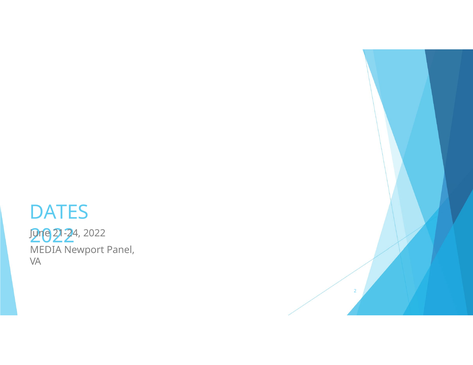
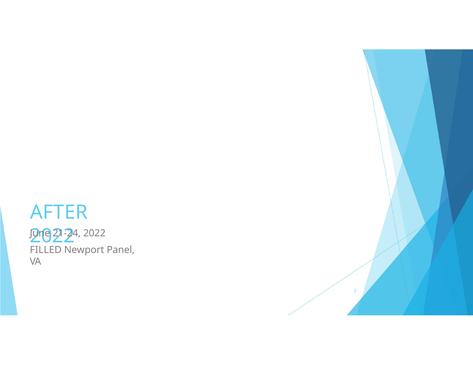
DATES: DATES -> AFTER (59, 213)
MEDIA: MEDIA -> FILLED (46, 250)
